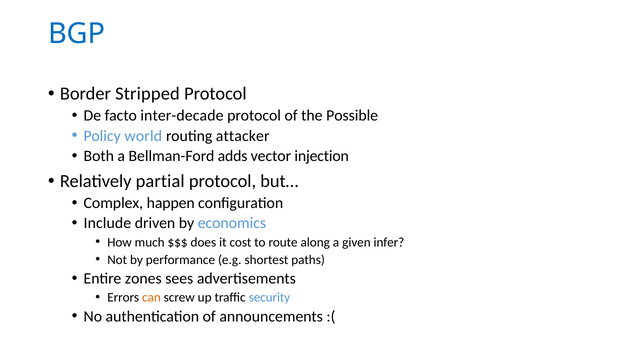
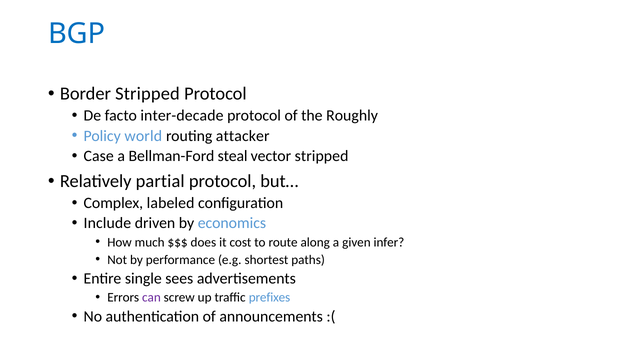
Possible: Possible -> Roughly (352, 116)
Both: Both -> Case (99, 156)
adds: adds -> steal (233, 156)
vector injection: injection -> stripped (322, 156)
happen: happen -> labeled (171, 203)
zones: zones -> single (143, 278)
can colour: orange -> purple (151, 297)
security: security -> prefixes (270, 297)
